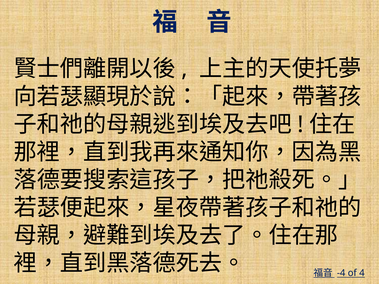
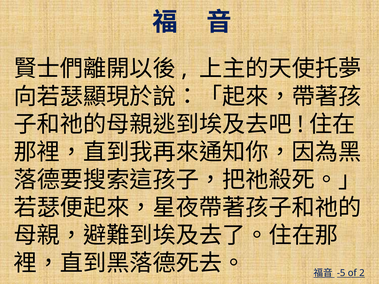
-4: -4 -> -5 (341, 273)
4: 4 -> 2 (362, 273)
